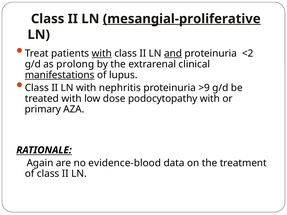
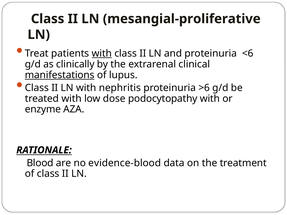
mesangial-proliferative underline: present -> none (182, 19)
and underline: present -> none (173, 54)
<2: <2 -> <6 (248, 54)
prolong: prolong -> clinically (75, 64)
>9: >9 -> >6 (204, 88)
primary: primary -> enzyme (43, 109)
Again: Again -> Blood (40, 163)
